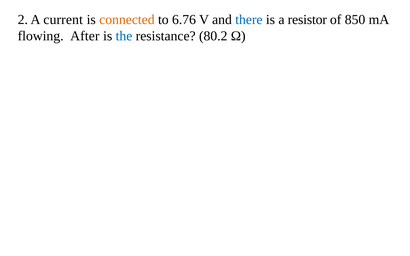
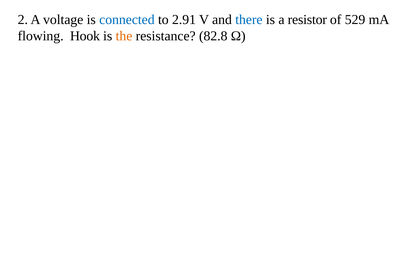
current: current -> voltage (63, 20)
connected colour: orange -> blue (127, 20)
6.76: 6.76 -> 2.91 (184, 20)
850: 850 -> 529 (355, 20)
After: After -> Hook (85, 36)
the colour: blue -> orange (124, 36)
80.2: 80.2 -> 82.8 (213, 36)
